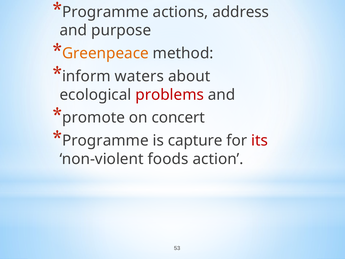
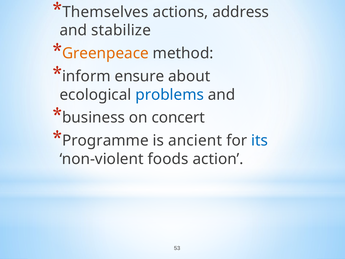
Programme: Programme -> Themselves (105, 12)
purpose: purpose -> stabilize (121, 30)
waters: waters -> ensure (139, 76)
problems colour: red -> blue (170, 95)
promote: promote -> business (94, 118)
capture: capture -> ancient (195, 140)
its colour: red -> blue (260, 140)
